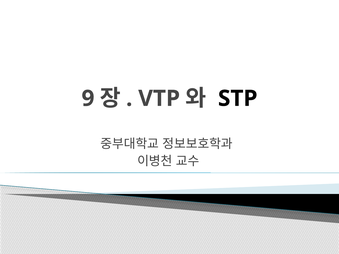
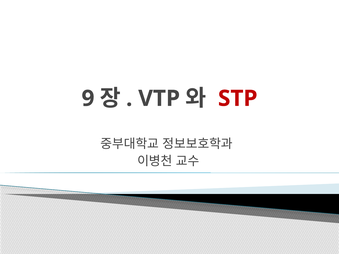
STP colour: black -> red (238, 99)
